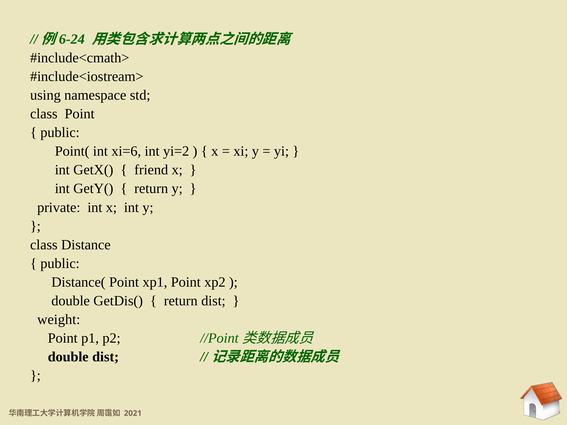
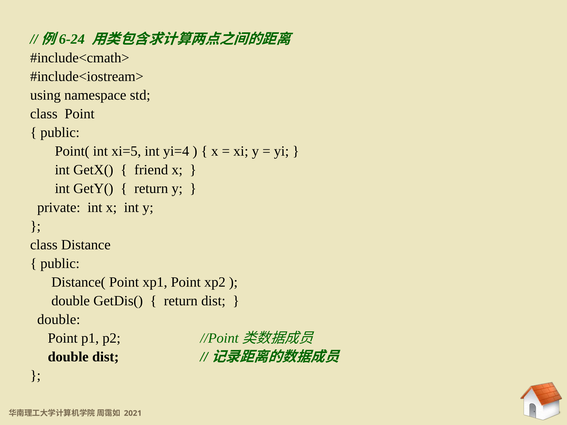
xi=6: xi=6 -> xi=5 (126, 151)
yi=2: yi=2 -> yi=4 (176, 151)
weight: weight -> double (59, 320)
